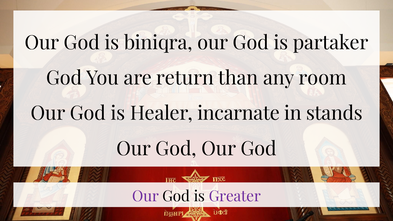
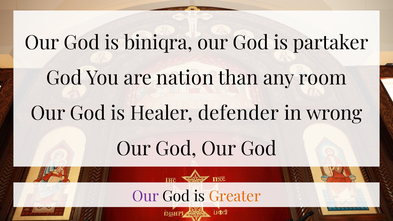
return: return -> nation (185, 78)
incarnate: incarnate -> defender (238, 114)
stands: stands -> wrong (334, 114)
Greater colour: purple -> orange (235, 197)
